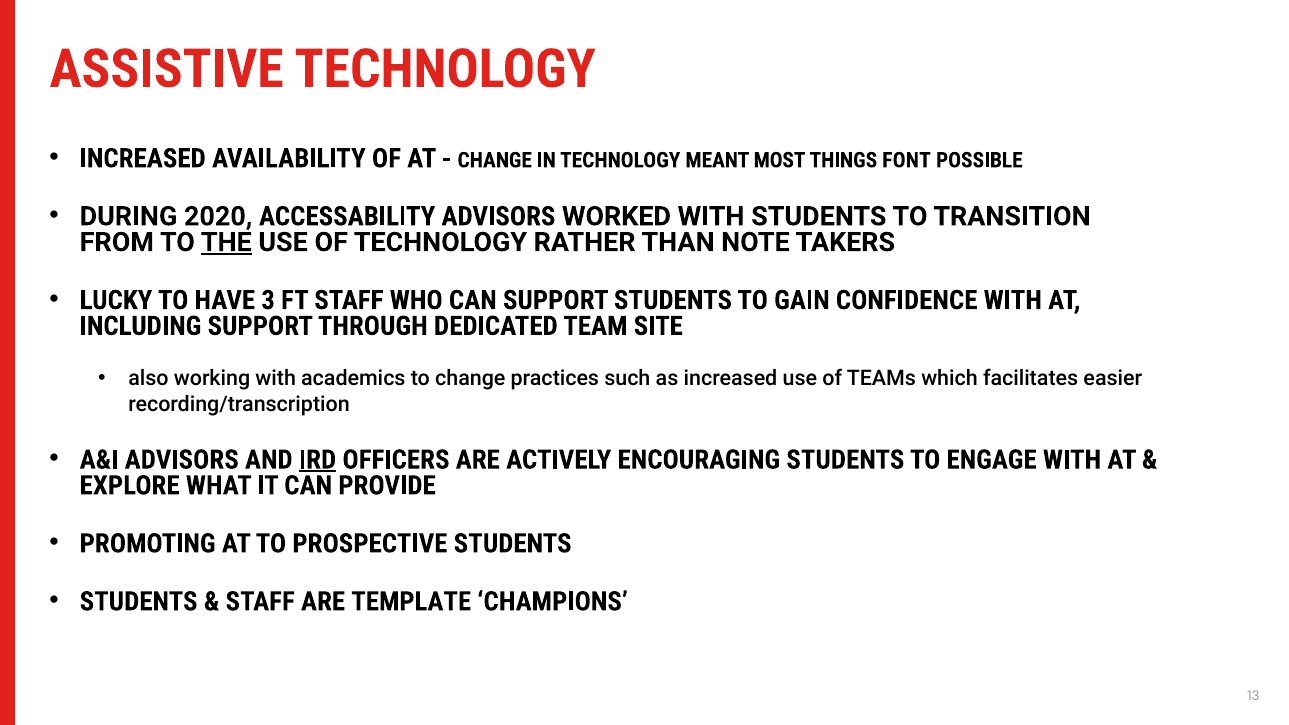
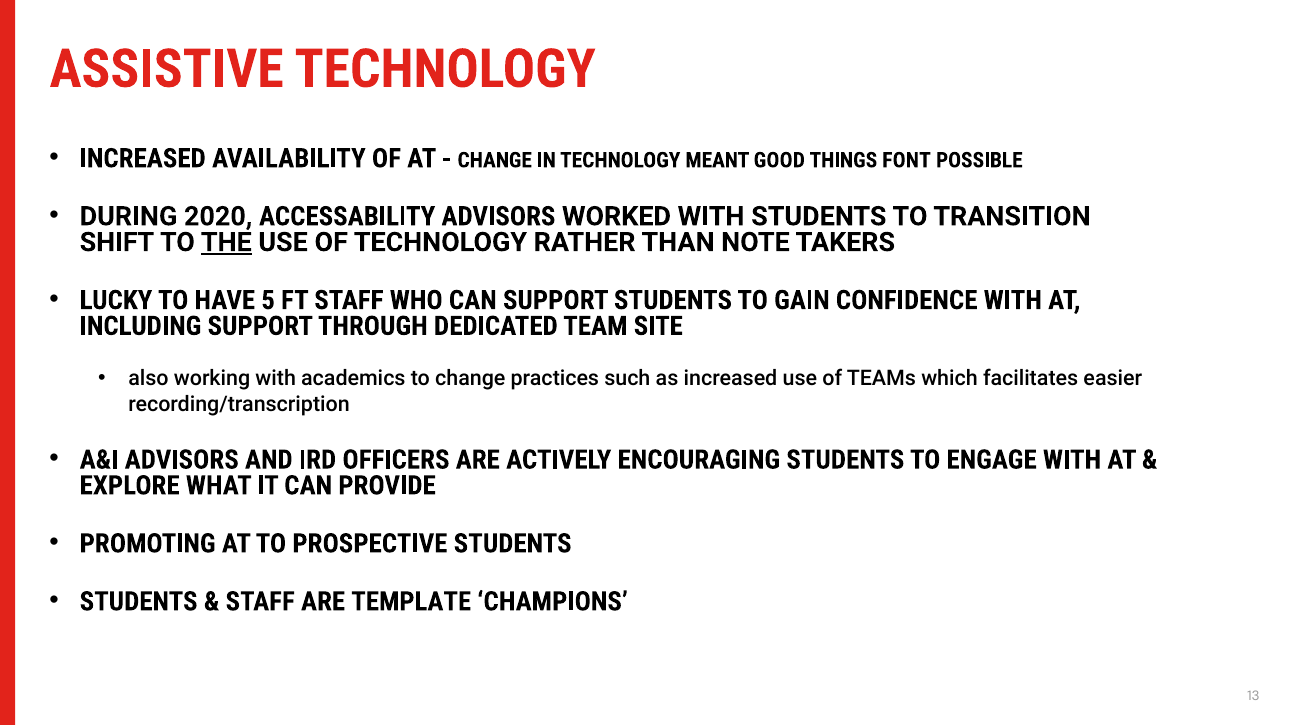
MOST: MOST -> GOOD (779, 160)
FROM: FROM -> SHIFT (117, 242)
3: 3 -> 5 (268, 300)
IRD underline: present -> none (318, 460)
